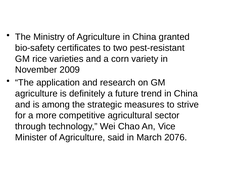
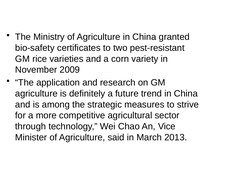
2076: 2076 -> 2013 (176, 137)
